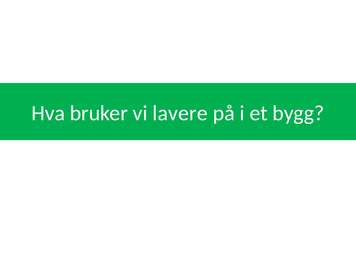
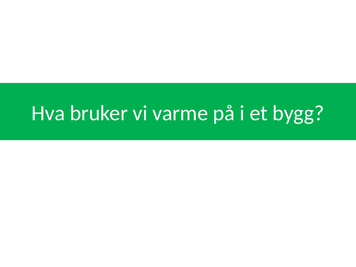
lavere: lavere -> varme (180, 113)
